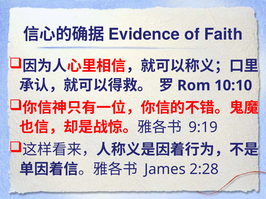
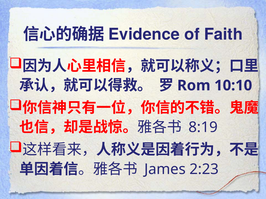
9:19: 9:19 -> 8:19 (203, 128)
2:28: 2:28 -> 2:23 (204, 170)
